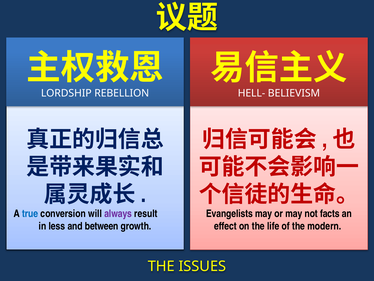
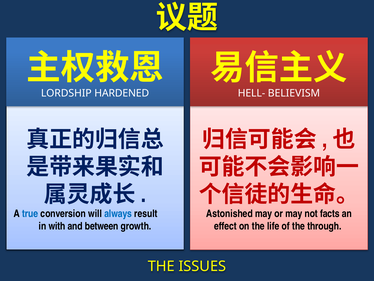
REBELLION: REBELLION -> HARDENED (122, 93)
always colour: purple -> blue (118, 213)
Evangelists: Evangelists -> Astonished (229, 213)
less: less -> with (57, 226)
modern: modern -> through (324, 226)
